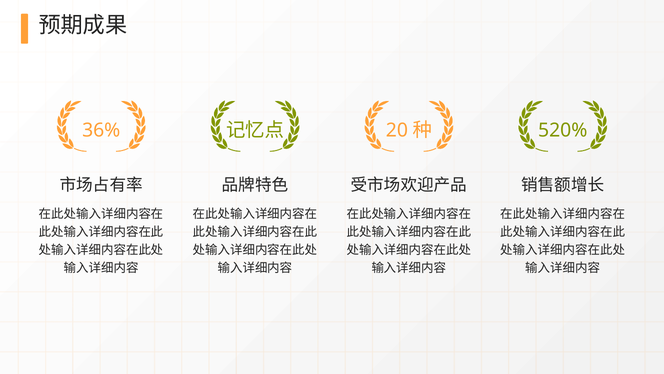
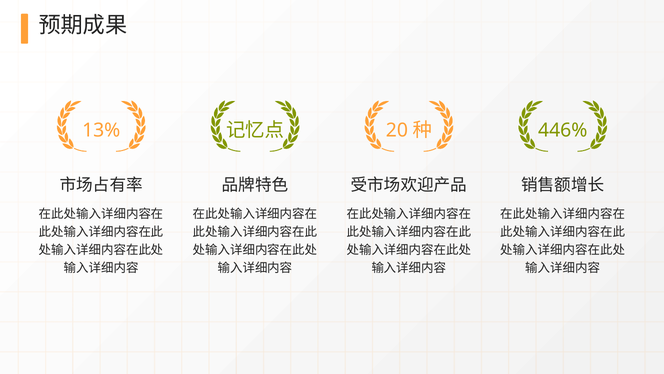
36%: 36% -> 13% (101, 130)
520%: 520% -> 446% (563, 130)
